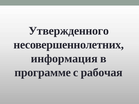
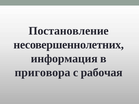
Утвержденного: Утвержденного -> Постановление (69, 31)
программе: программе -> приговора (43, 73)
